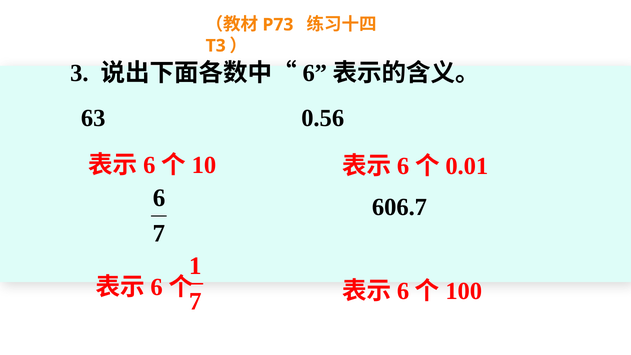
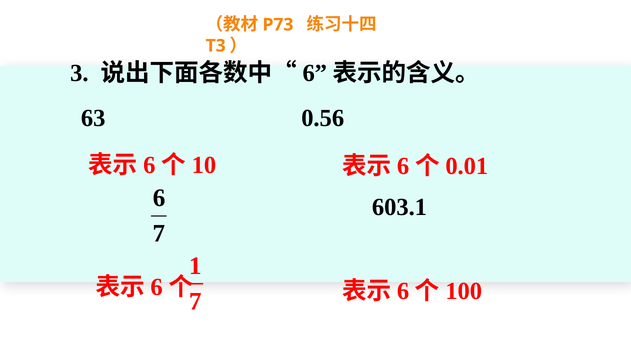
606.7: 606.7 -> 603.1 (399, 207)
